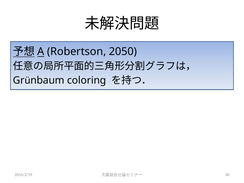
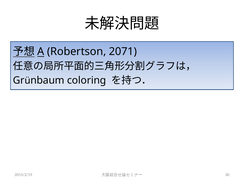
2050: 2050 -> 2071 (123, 52)
